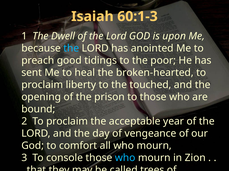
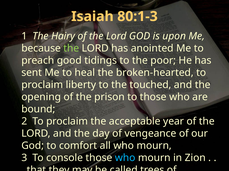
60:1-3: 60:1-3 -> 80:1-3 (137, 17)
Dwell: Dwell -> Hairy (63, 36)
the colour: light blue -> light green (71, 48)
